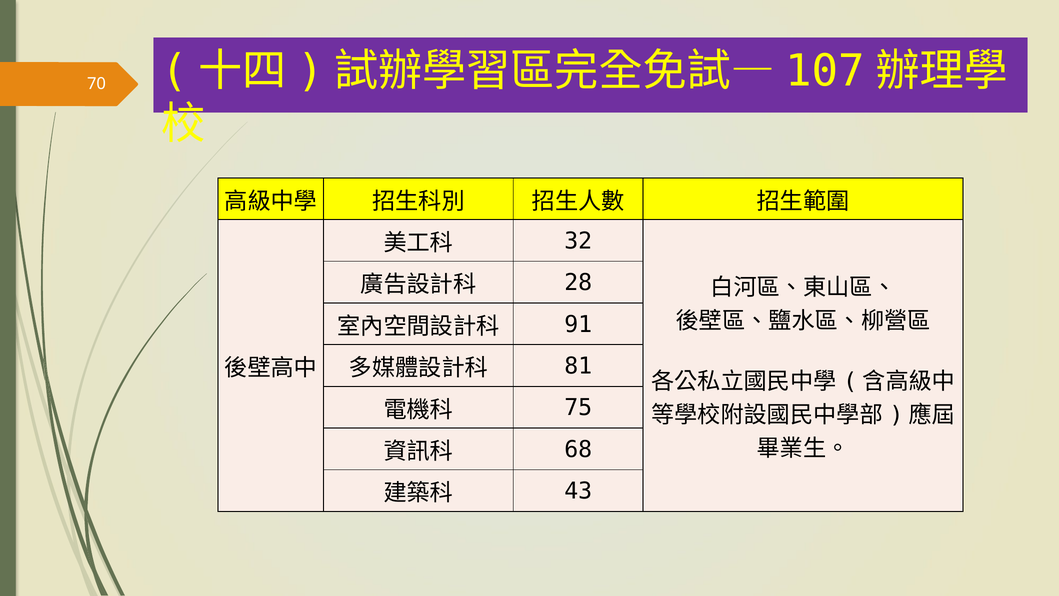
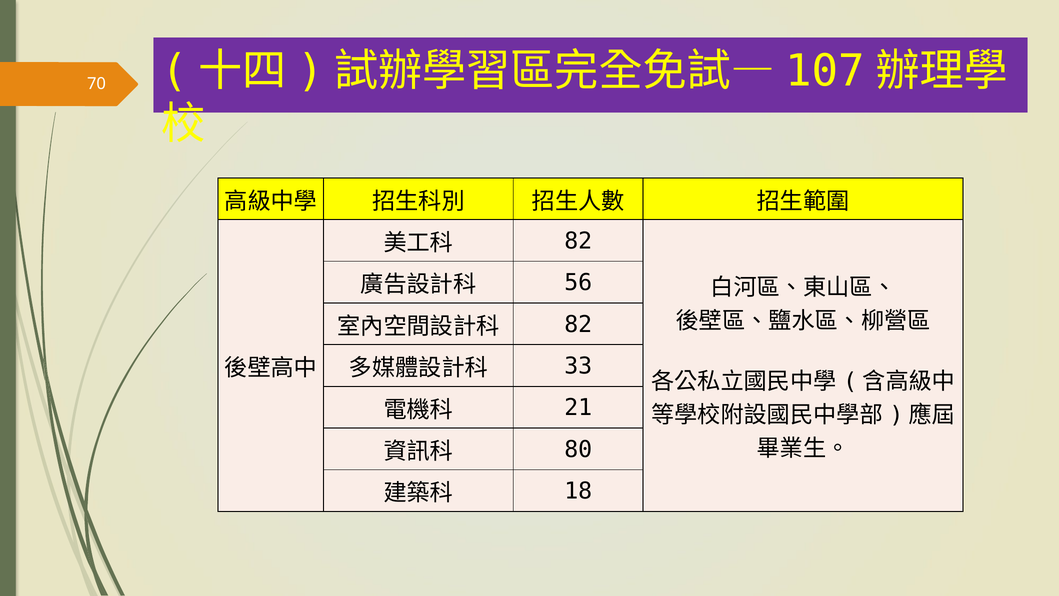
32: 32 -> 82 (578, 241)
28: 28 -> 56 (578, 283)
91: 91 -> 82 (578, 324)
81: 81 -> 33 (578, 366)
75: 75 -> 21 (578, 408)
68: 68 -> 80 (578, 449)
43: 43 -> 18 (578, 491)
